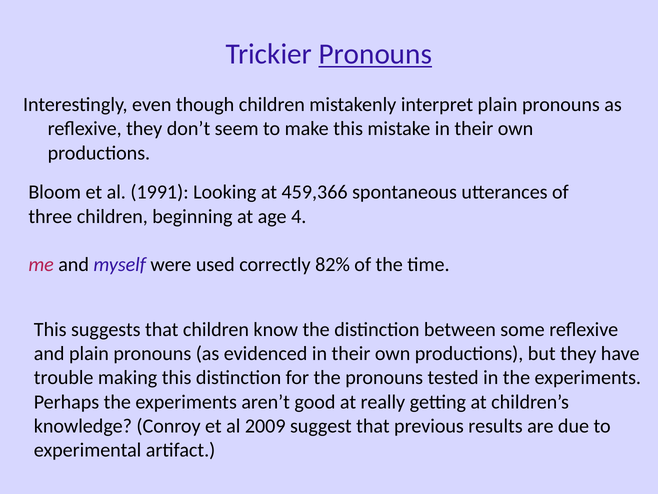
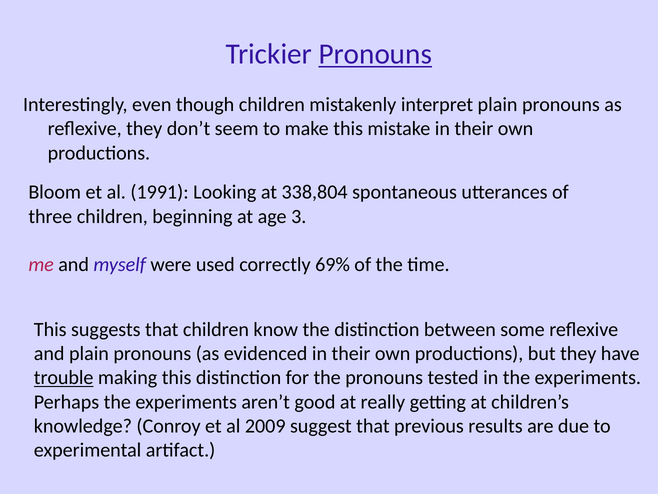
459,366: 459,366 -> 338,804 (315, 192)
4: 4 -> 3 (299, 216)
82%: 82% -> 69% (333, 264)
trouble underline: none -> present (64, 377)
